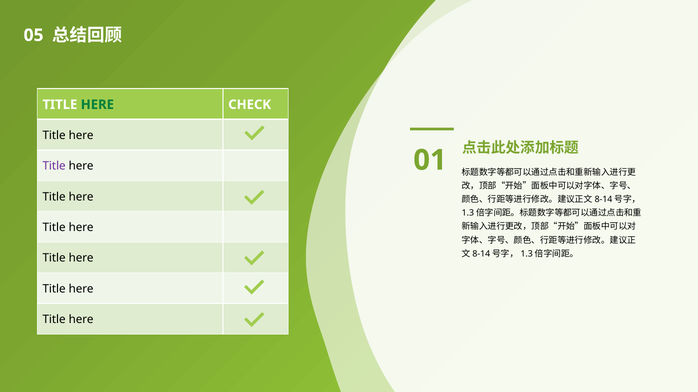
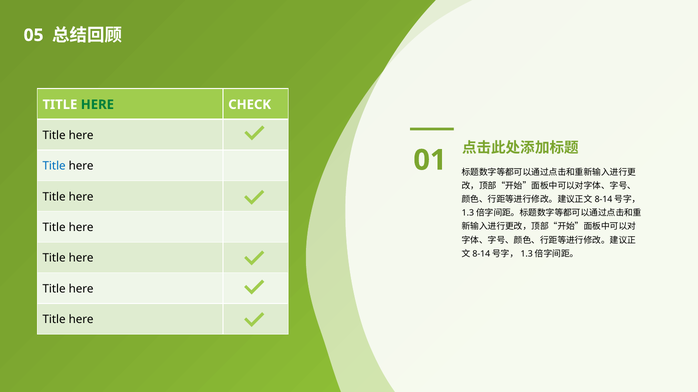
Title colour: purple -> blue (54, 166)
